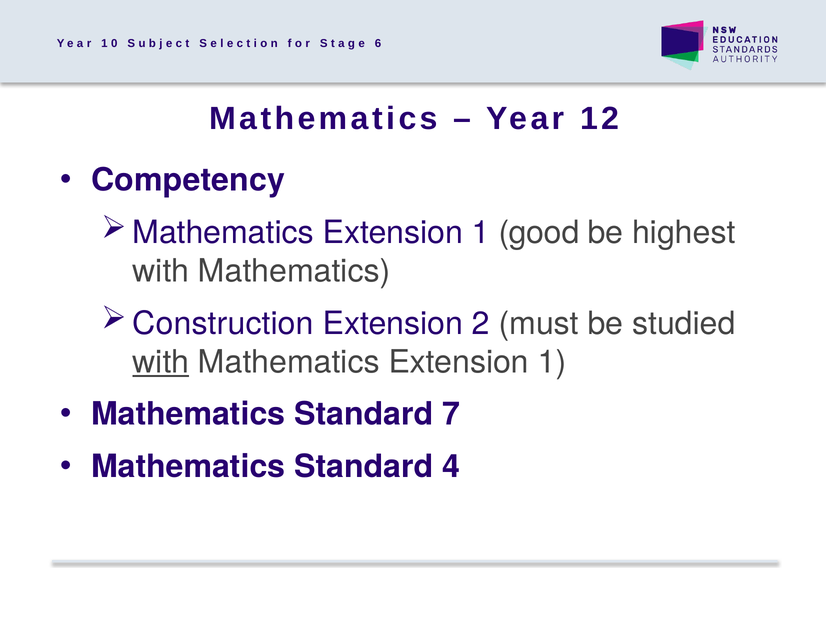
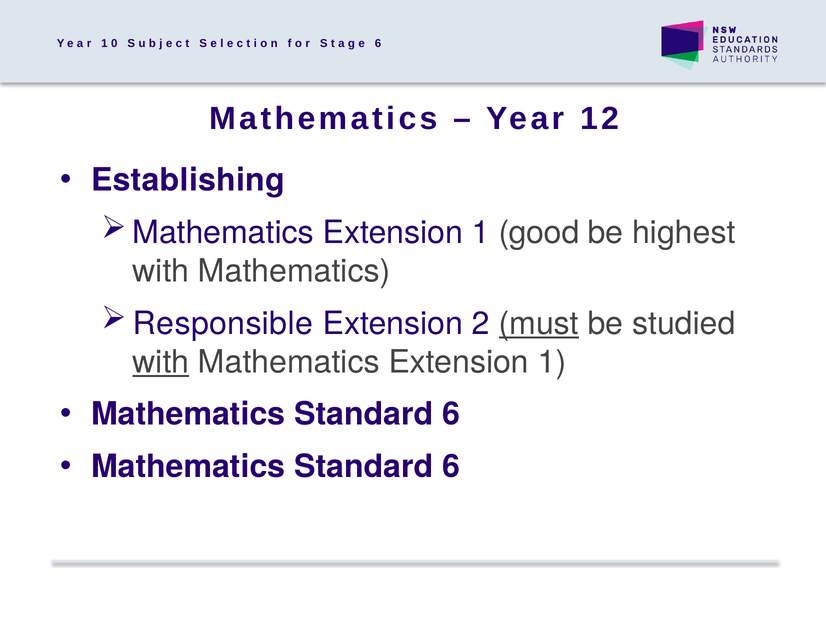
Competency: Competency -> Establishing (188, 180)
Construction: Construction -> Responsible (223, 324)
must underline: none -> present (539, 324)
7: 7 -> 6 (451, 415)
4: 4 -> 6 (451, 467)
